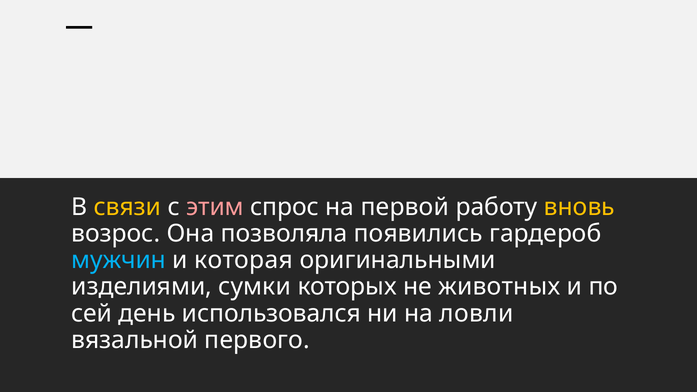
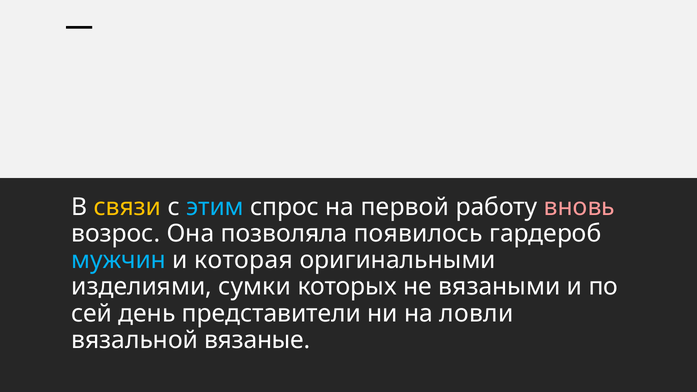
этим colour: pink -> light blue (215, 207)
вновь colour: yellow -> pink (579, 207)
появились: появились -> появилось (418, 234)
животных: животных -> вязаными (499, 287)
использовался: использовался -> представители (271, 313)
первого: первого -> вязаные (257, 340)
